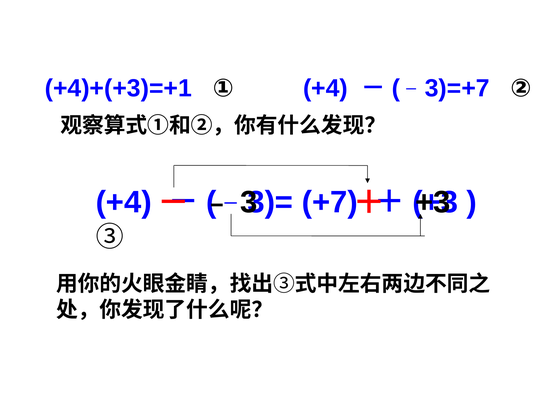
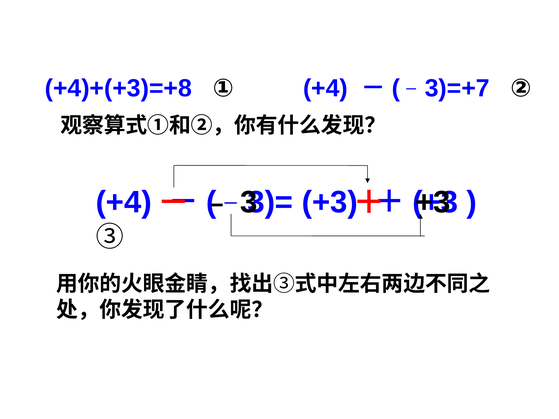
+4)+(+3)=+1: +4)+(+3)=+1 -> +4)+(+3)=+8 (118, 88)
+7: +7 -> +3 (330, 202)
